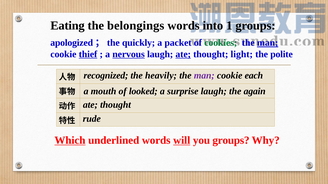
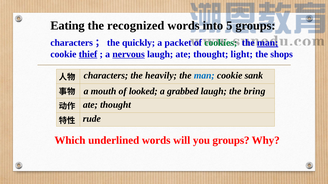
belongings: belongings -> recognized (136, 26)
1: 1 -> 5 (229, 26)
apologized: apologized -> characters (72, 43)
ate underline: present -> none (183, 54)
polite: polite -> shops (282, 54)
recognized: recognized -> characters (106, 76)
man colour: purple -> blue (204, 76)
each: each -> sank (254, 76)
surprise: surprise -> grabbed (183, 91)
again: again -> bring (255, 91)
Which underline: present -> none (70, 141)
will underline: present -> none (182, 141)
